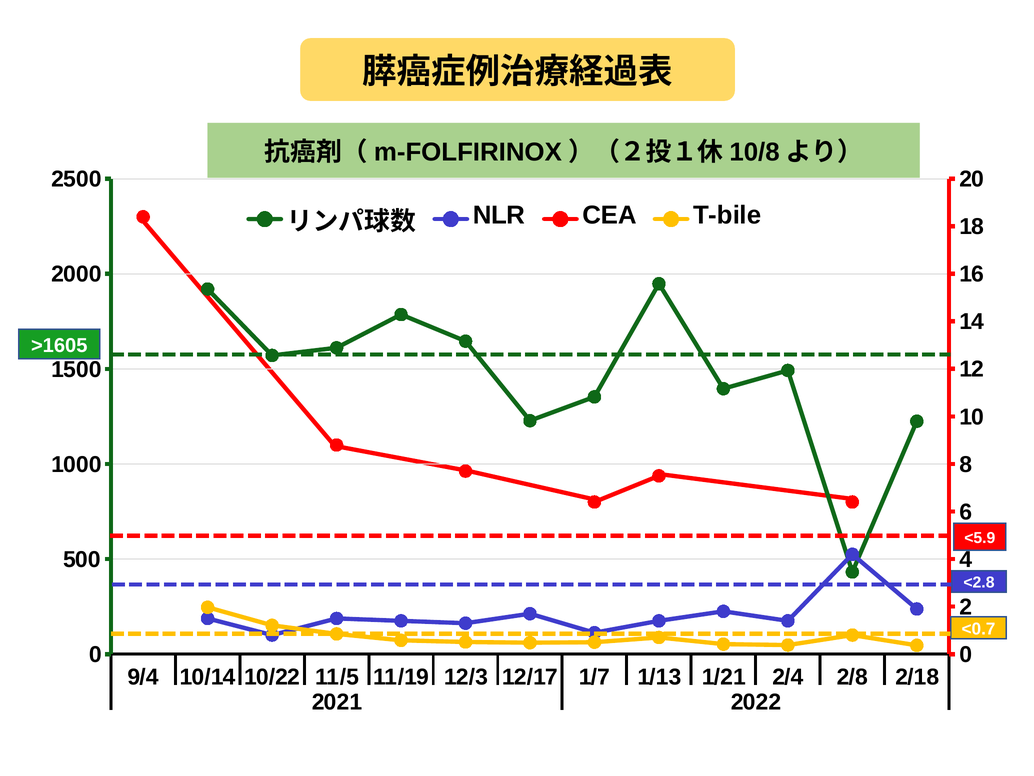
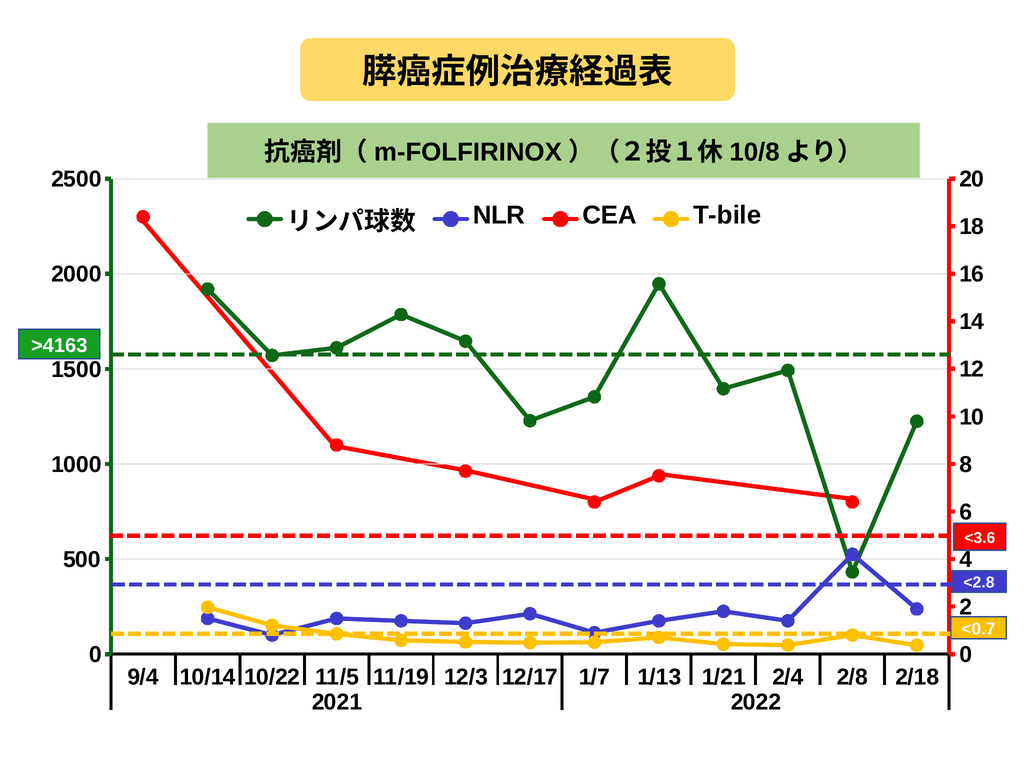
>1605: >1605 -> >4163 (59, 345)
<5.9: <5.9 -> <3.6 (980, 538)
